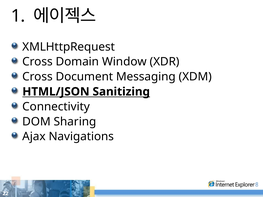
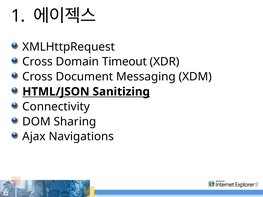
Window: Window -> Timeout (124, 62)
